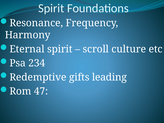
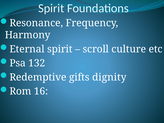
234: 234 -> 132 (37, 63)
leading: leading -> dignity (109, 77)
47: 47 -> 16 (41, 91)
